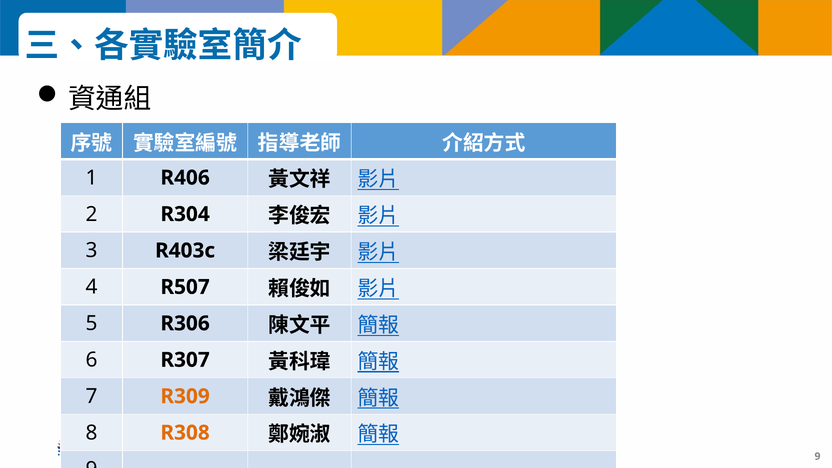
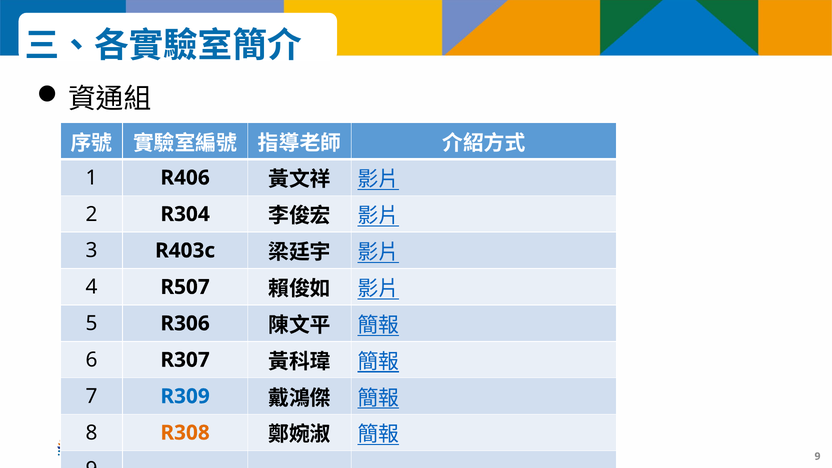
R309 colour: orange -> blue (185, 396)
